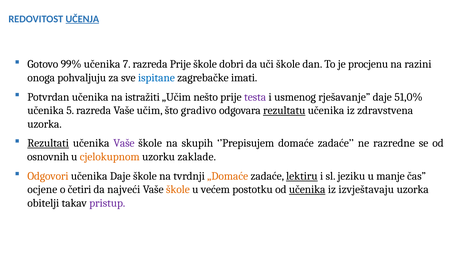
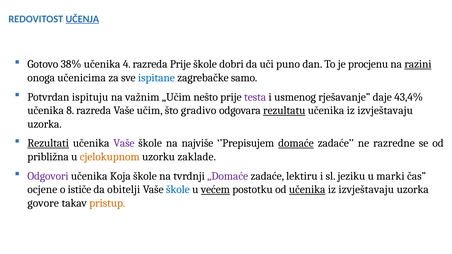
99%: 99% -> 38% (71, 64)
7: 7 -> 4 (127, 64)
uči škole: škole -> puno (288, 64)
razini underline: none -> present (418, 64)
pohvaljuju: pohvaljuju -> učenicima (82, 78)
imati: imati -> samo (244, 78)
Potvrdan učenika: učenika -> ispituju (90, 97)
istražiti: istražiti -> važnim (142, 97)
51,0%: 51,0% -> 43,4% (409, 97)
5: 5 -> 8 (70, 111)
zdravstvena: zdravstvena -> izvještavaju (385, 111)
skupih: skupih -> najviše (197, 143)
domaće underline: none -> present (296, 143)
osnovnih: osnovnih -> približna (48, 157)
Odgovori colour: orange -> purple (48, 176)
učenika Daje: Daje -> Koja (120, 176)
„Domaće colour: orange -> purple (228, 176)
lektiru underline: present -> none (302, 176)
manje: manje -> marki (390, 176)
četiri: četiri -> ističe (79, 190)
najveći: najveći -> obitelji (124, 190)
škole colour: orange -> blue (178, 190)
većem underline: none -> present (215, 190)
obitelji: obitelji -> govore (43, 203)
pristup colour: purple -> orange (107, 203)
